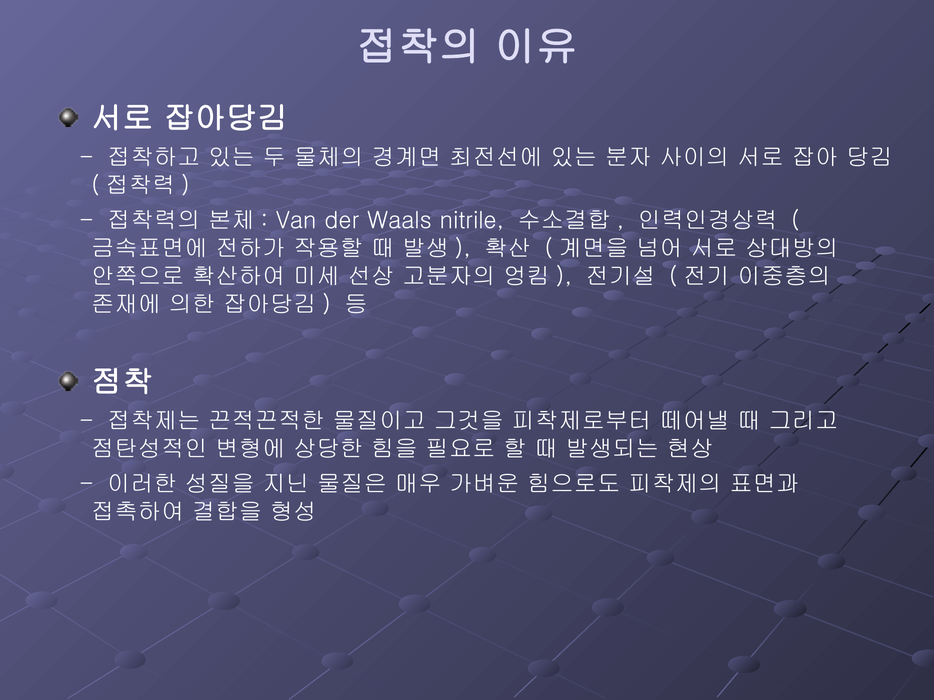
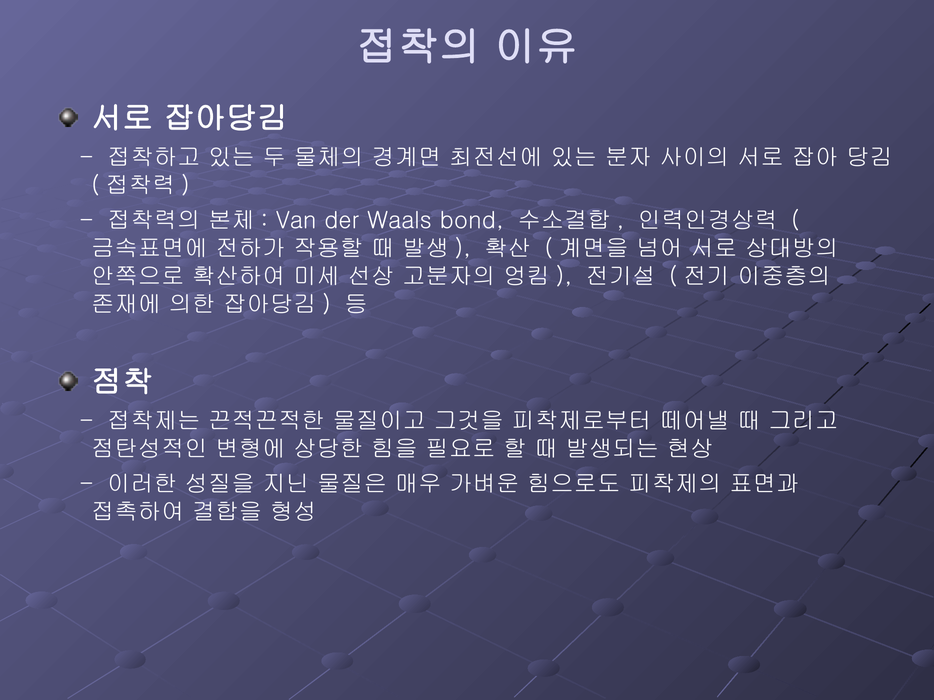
nitrile: nitrile -> bond (472, 220)
